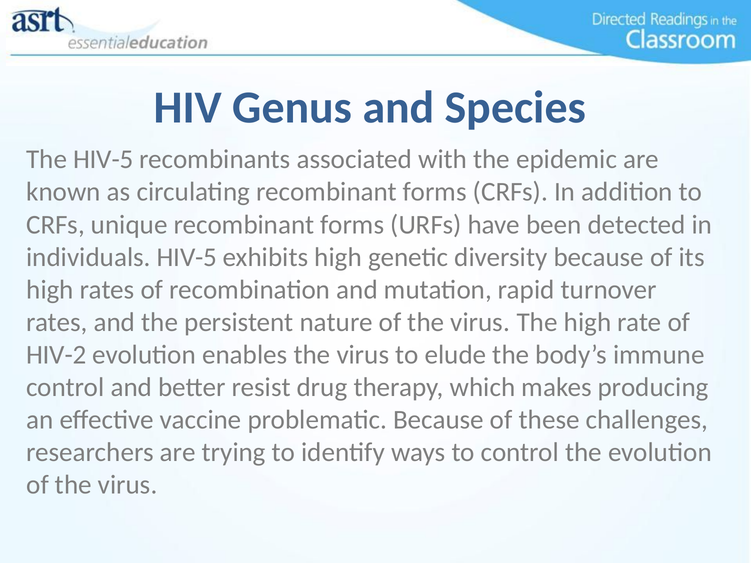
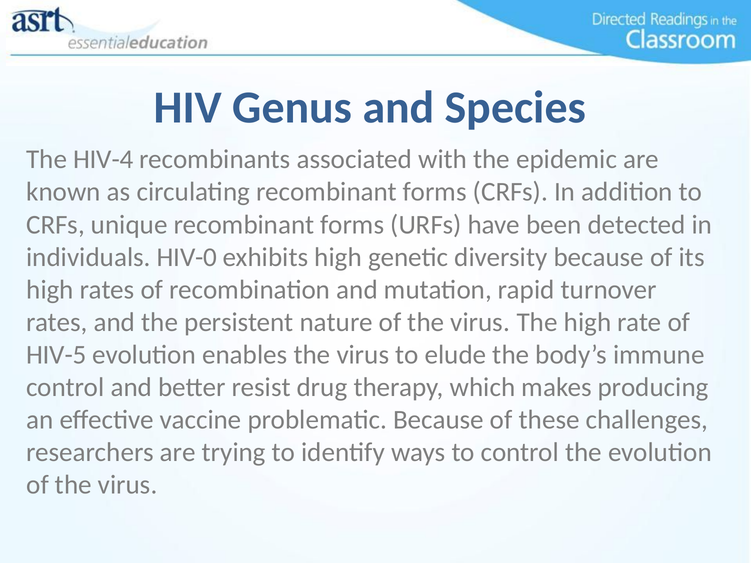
The HIV-5: HIV-5 -> HIV-4 (103, 160)
individuals HIV-5: HIV-5 -> HIV-0 (187, 257)
HIV-2: HIV-2 -> HIV-5 (56, 355)
